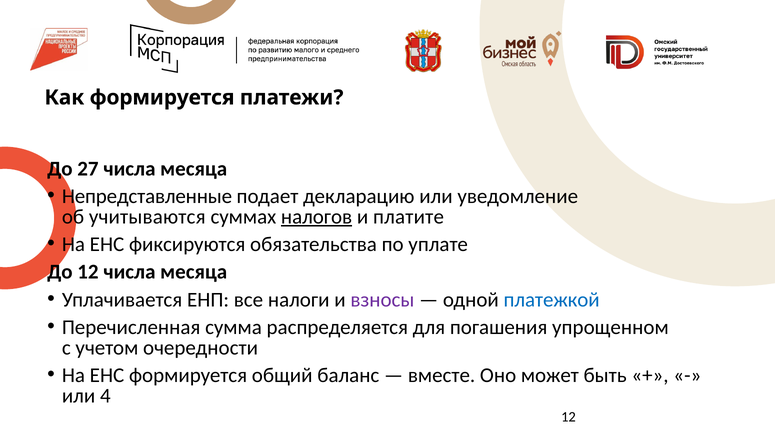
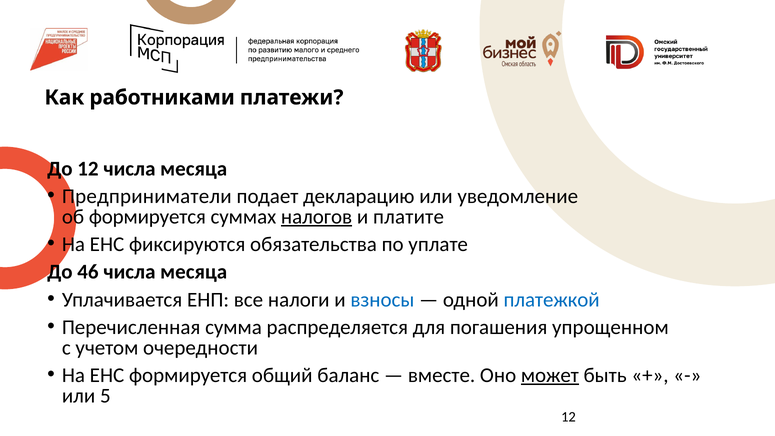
Как формируется: формируется -> работниками (162, 97)
До 27: 27 -> 12 (88, 169)
Непредставленные: Непредставленные -> Предприниматели (147, 196)
об учитываются: учитываются -> формируется (147, 217)
До 12: 12 -> 46 (88, 272)
взносы colour: purple -> blue (382, 300)
может underline: none -> present (550, 375)
4: 4 -> 5 (105, 396)
